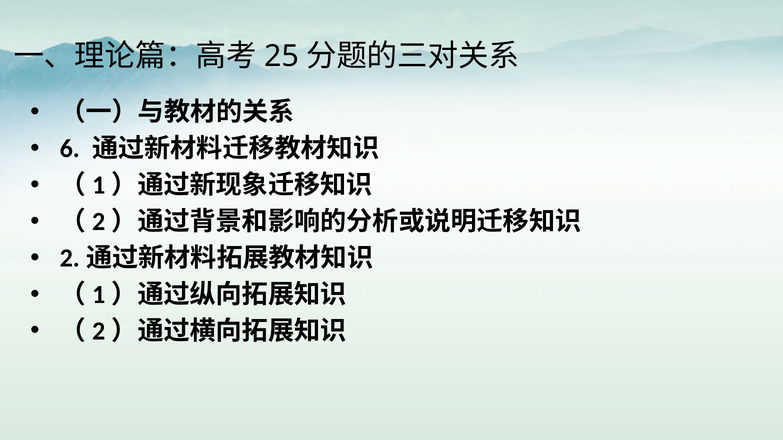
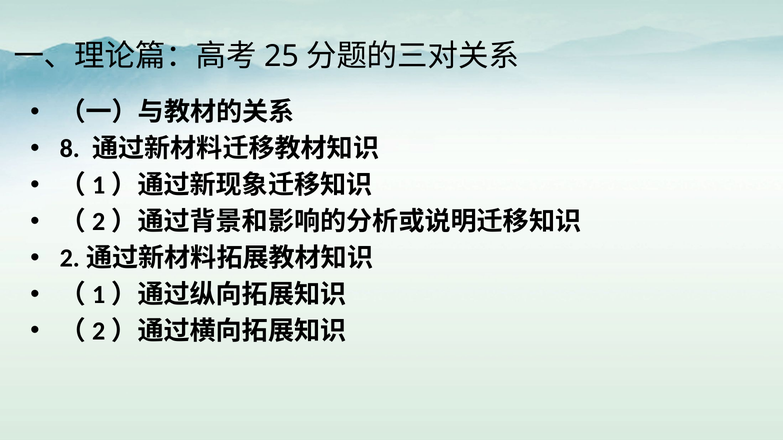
6: 6 -> 8 (70, 149)
